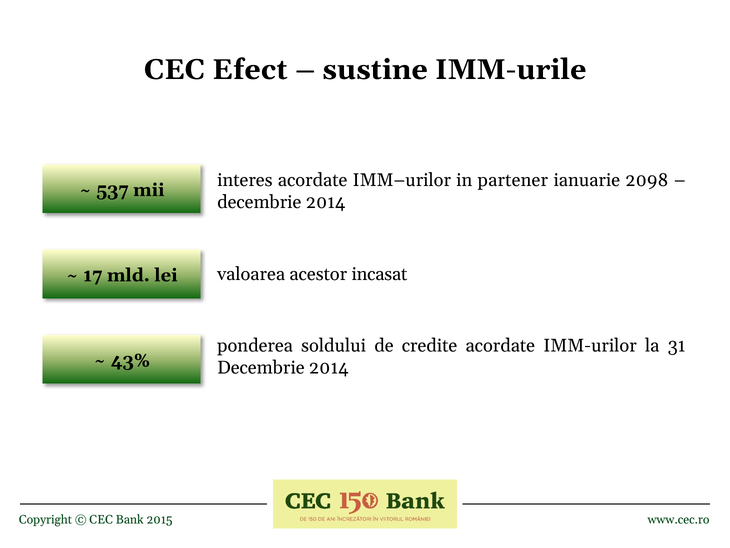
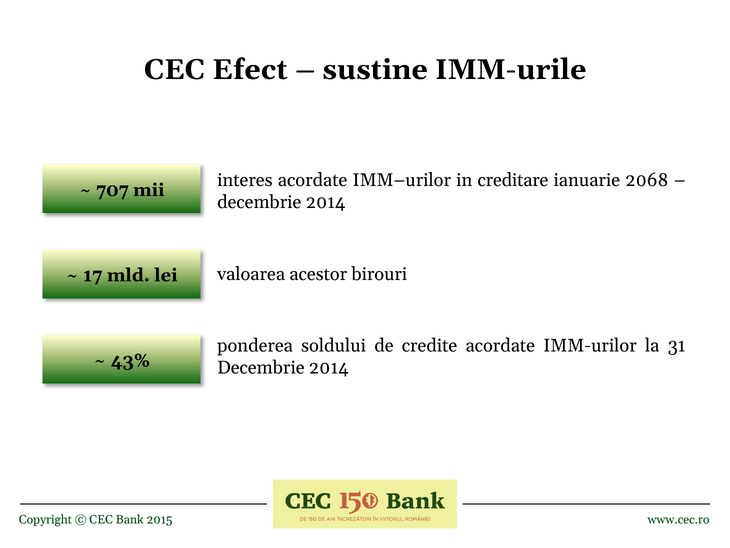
partener: partener -> creditare (513, 180)
2098: 2098 -> 2068 (647, 180)
537: 537 -> 707 (112, 190)
incasat: incasat -> birouri (379, 274)
